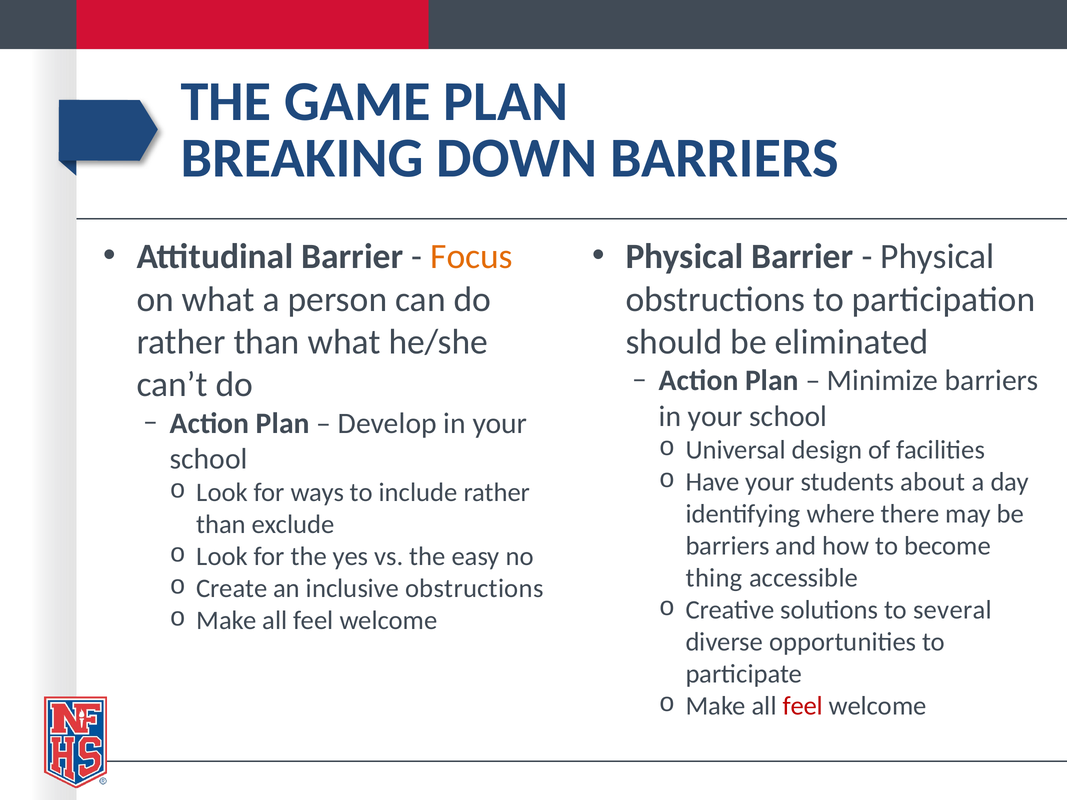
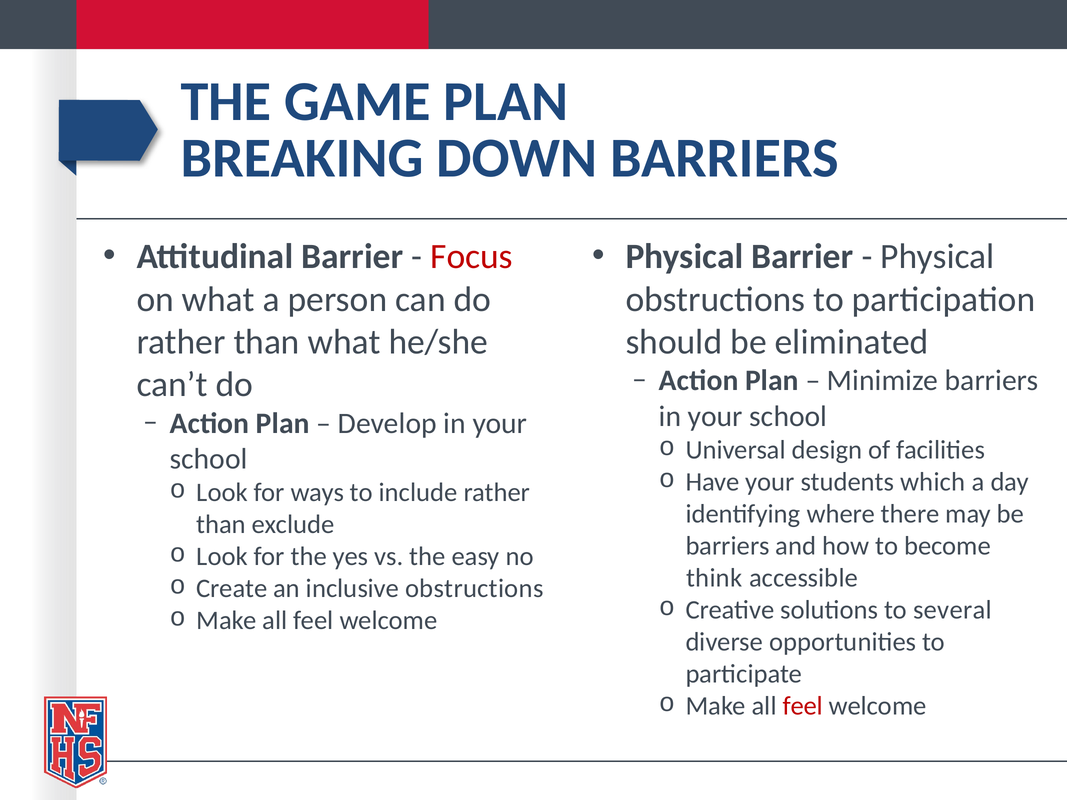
Focus colour: orange -> red (471, 257)
about: about -> which (933, 482)
thing: thing -> think (714, 578)
